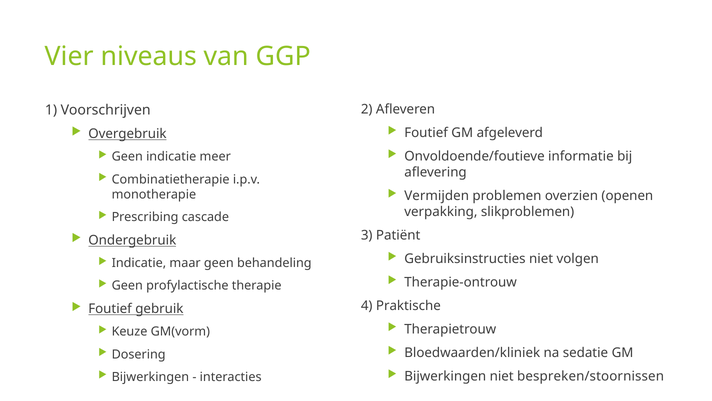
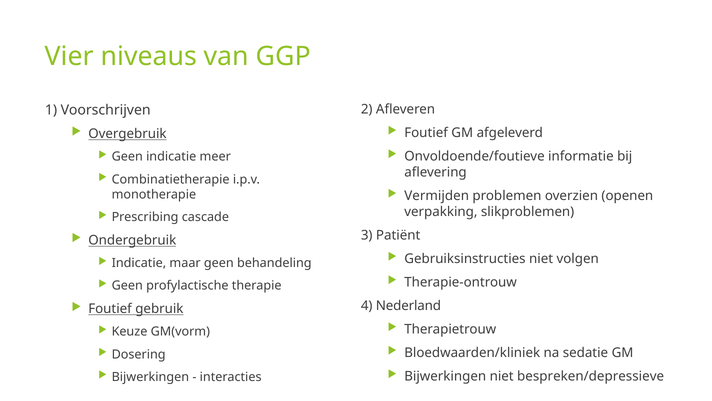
Praktische: Praktische -> Nederland (408, 305)
bespreken/stoornissen: bespreken/stoornissen -> bespreken/depressieve (591, 376)
